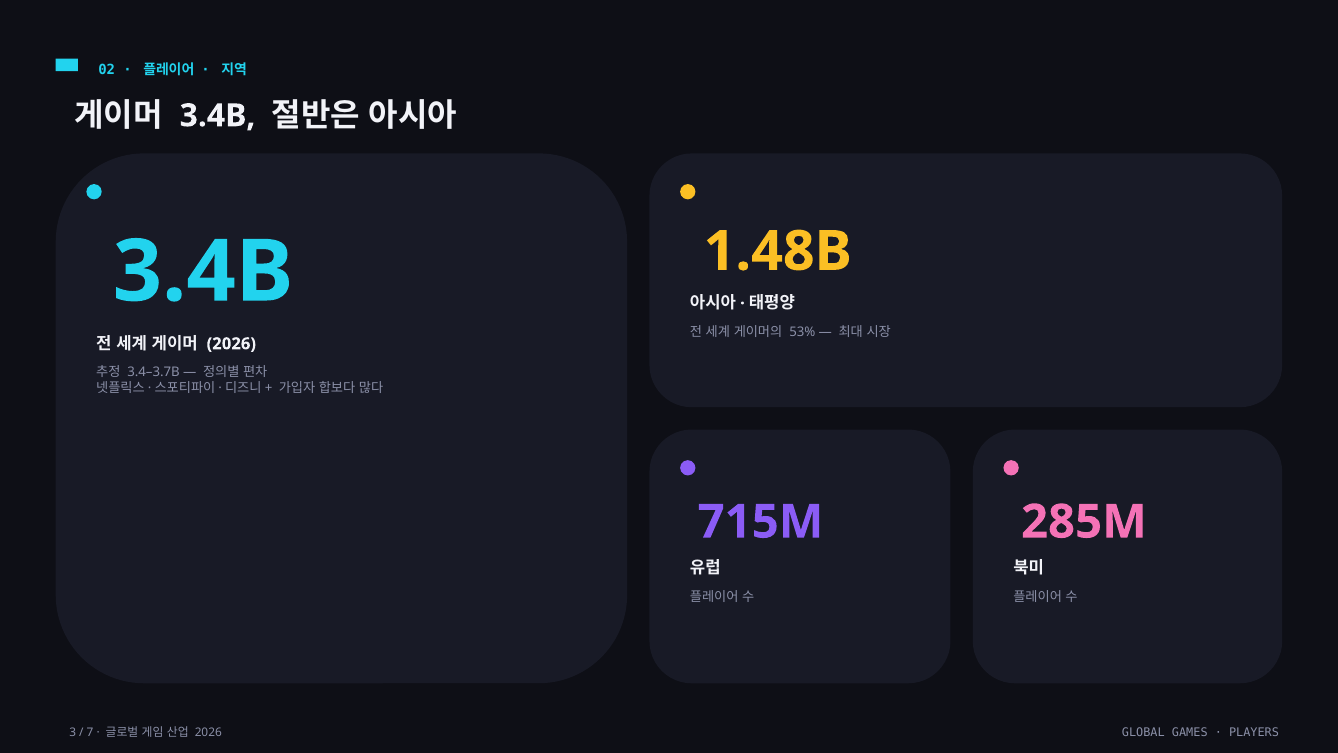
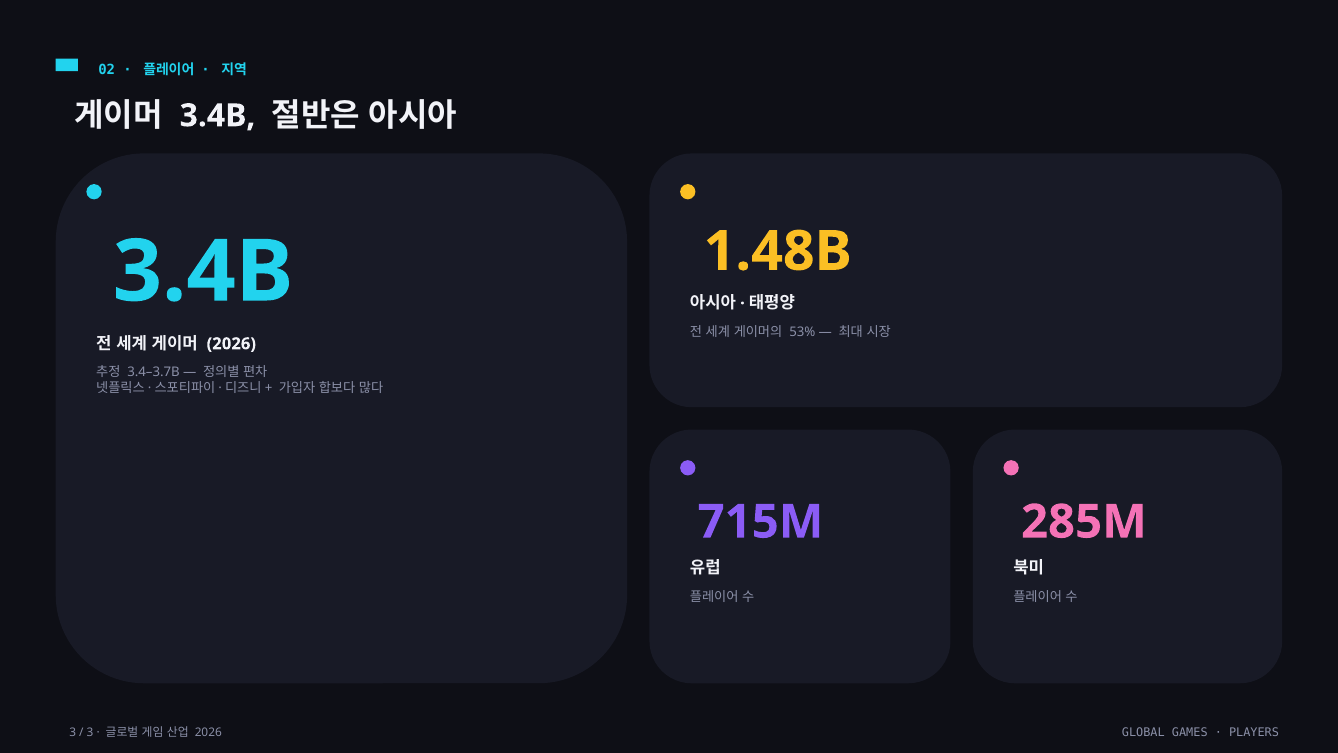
7: 7 -> 3 (90, 732)
